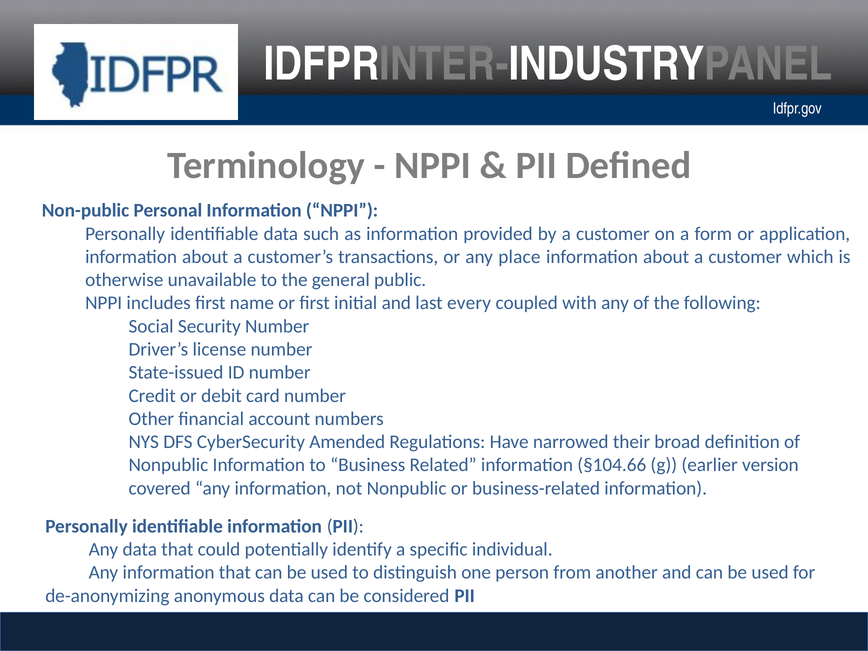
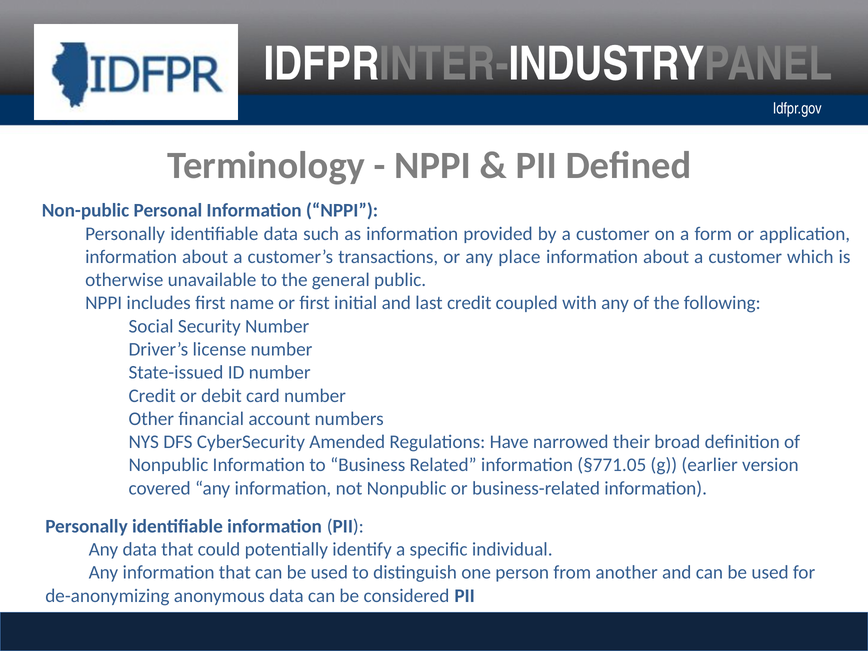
last every: every -> credit (469, 303)
§104.66: §104.66 -> §771.05 (612, 465)
